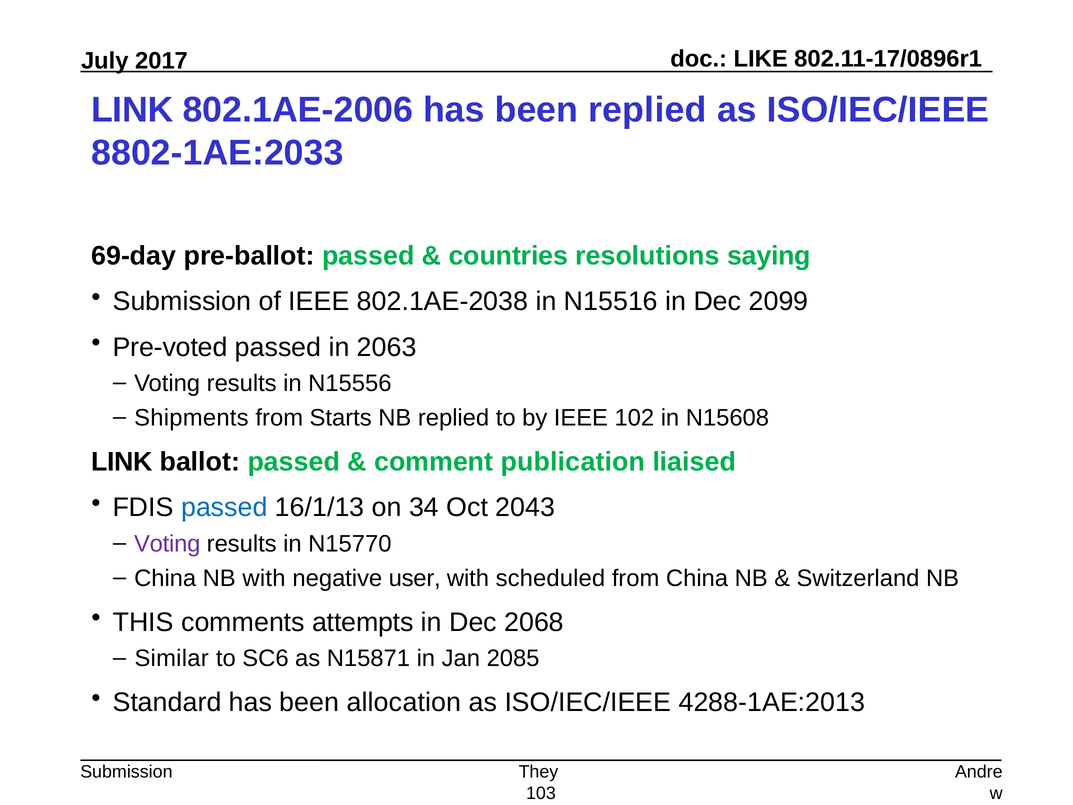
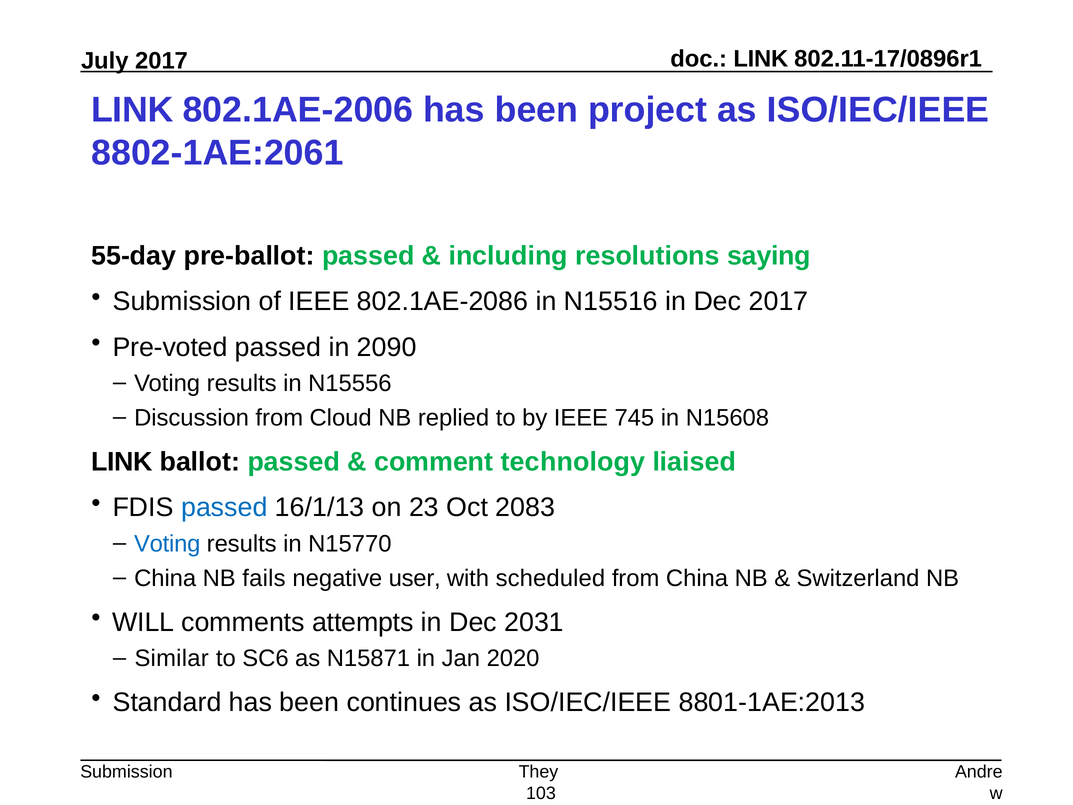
LIKE: LIKE -> LINK (761, 59)
been replied: replied -> project (648, 110)
8802-1AE:2033: 8802-1AE:2033 -> 8802-1AE:2061 (217, 153)
69-day: 69-day -> 55-day (134, 256)
countries: countries -> including (508, 256)
802.1AE-2038: 802.1AE-2038 -> 802.1AE-2086 (443, 301)
Dec 2099: 2099 -> 2017 (779, 301)
2063: 2063 -> 2090 (387, 347)
Shipments: Shipments -> Discussion (192, 418)
Starts: Starts -> Cloud (341, 418)
102: 102 -> 745 (634, 418)
publication: publication -> technology (573, 462)
34: 34 -> 23 (424, 507)
2043: 2043 -> 2083 (525, 507)
Voting colour: purple -> blue (167, 544)
NB with: with -> fails (264, 578)
THIS: THIS -> WILL (143, 622)
2068: 2068 -> 2031 (534, 622)
2085: 2085 -> 2020 (513, 658)
allocation: allocation -> continues (404, 702)
4288-1AE:2013: 4288-1AE:2013 -> 8801-1AE:2013 (772, 702)
